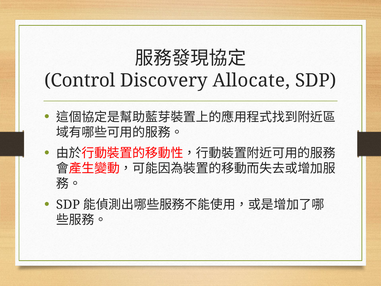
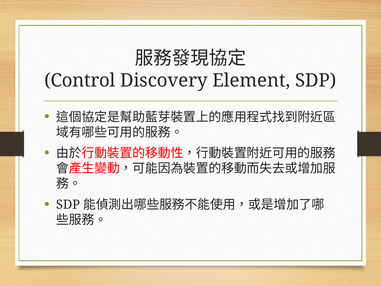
Allocate: Allocate -> Element (251, 80)
